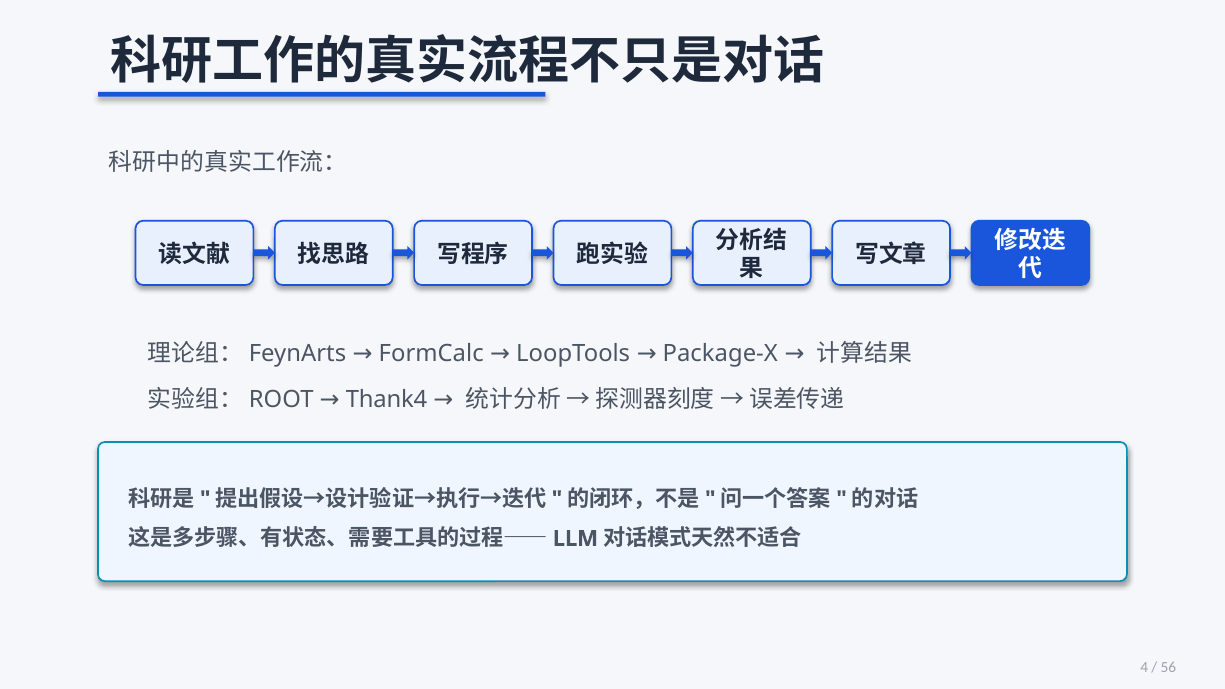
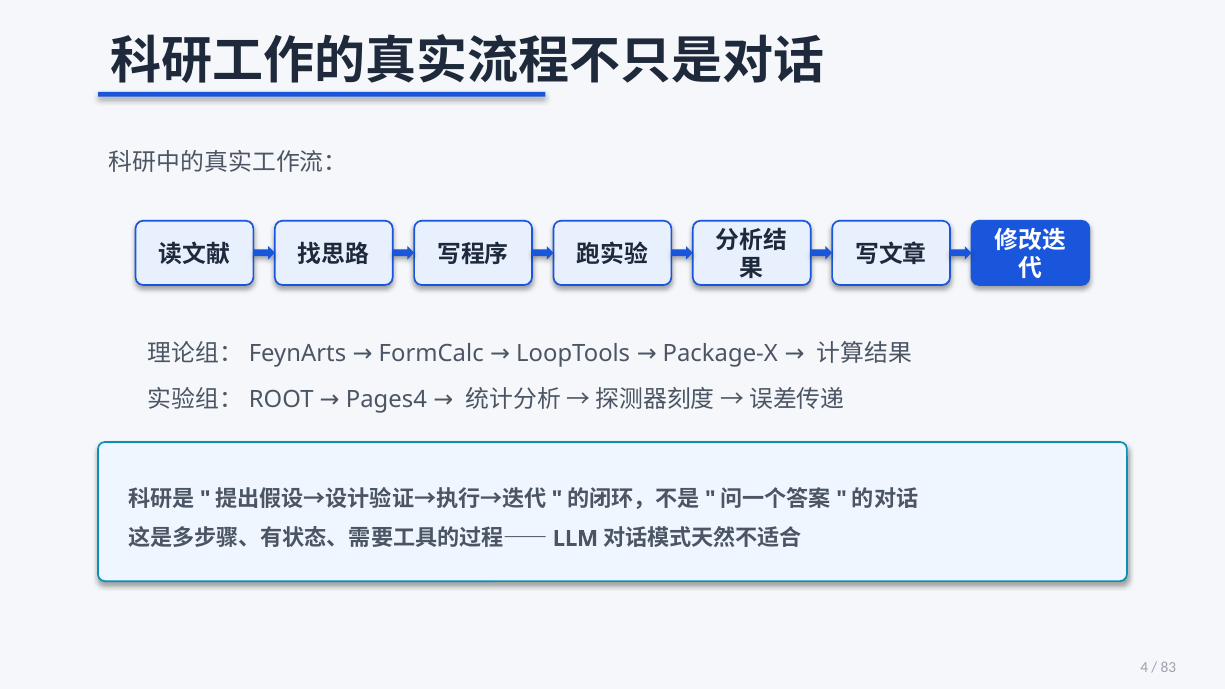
Thank4: Thank4 -> Pages4 (386, 400)
56: 56 -> 83 (1168, 667)
